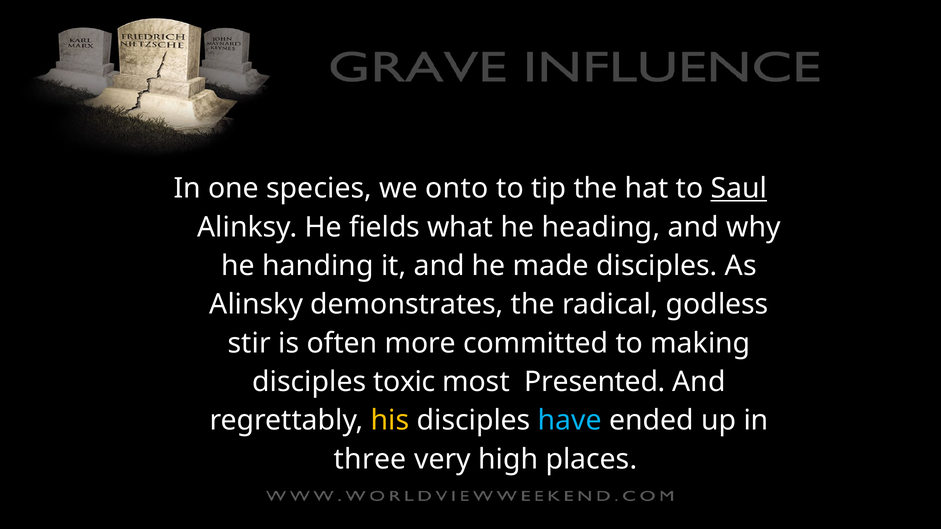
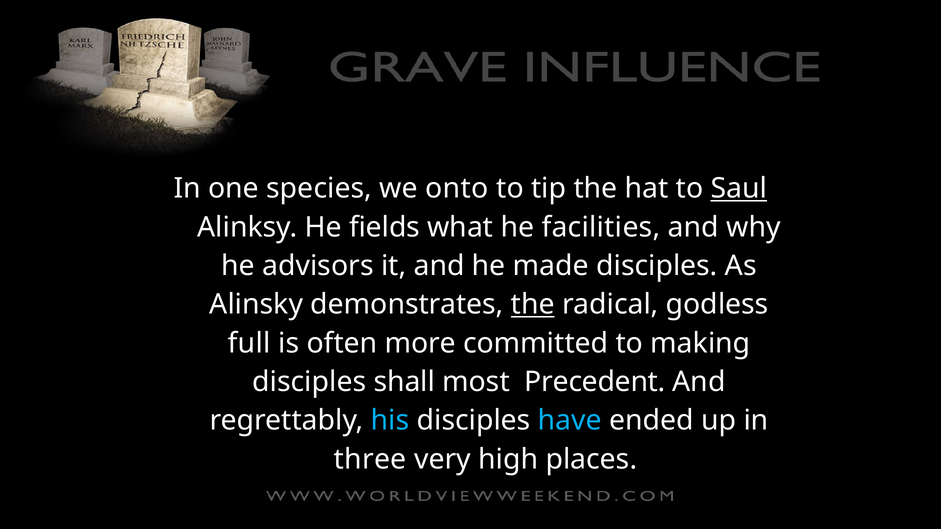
heading: heading -> facilities (601, 227)
handing: handing -> advisors (318, 266)
the underline: none -> present (533, 305)
stir: stir -> full (249, 343)
toxic: toxic -> shall (404, 382)
Presented: Presented -> Precedent (595, 382)
his colour: yellow -> light blue (390, 421)
